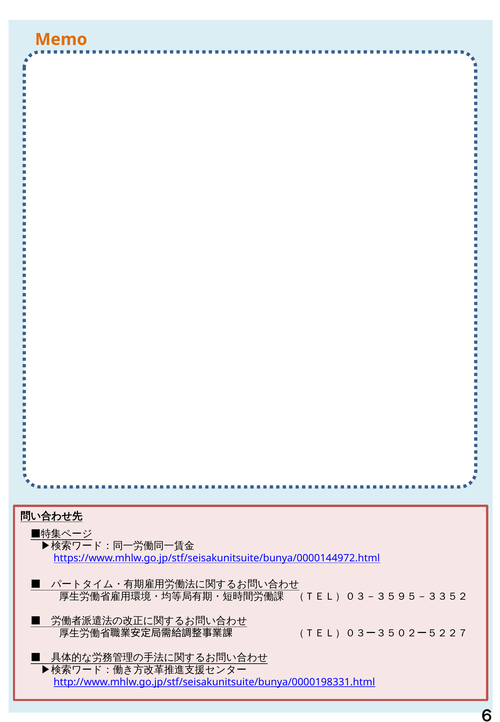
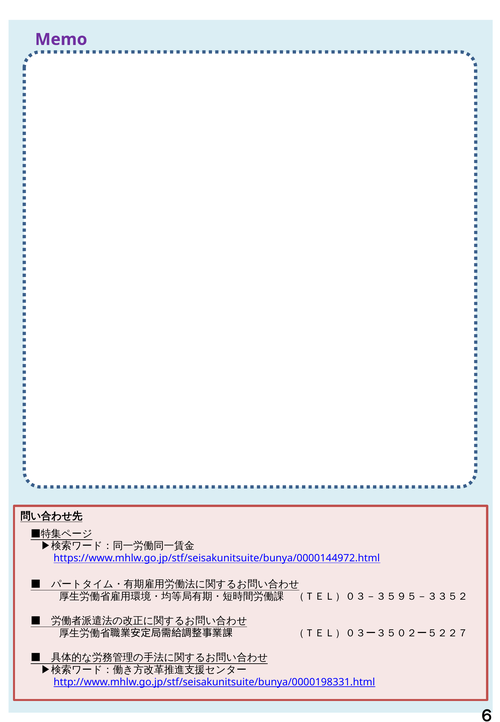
Memo colour: orange -> purple (61, 39)
